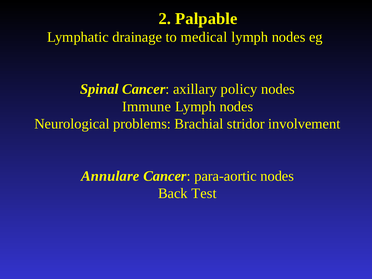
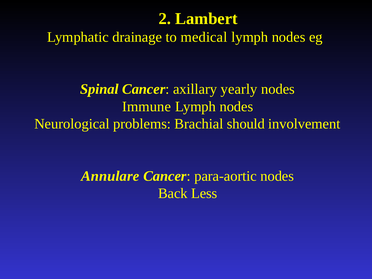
Palpable: Palpable -> Lambert (206, 19)
policy: policy -> yearly (239, 89)
stridor: stridor -> should (246, 124)
Test: Test -> Less (204, 193)
